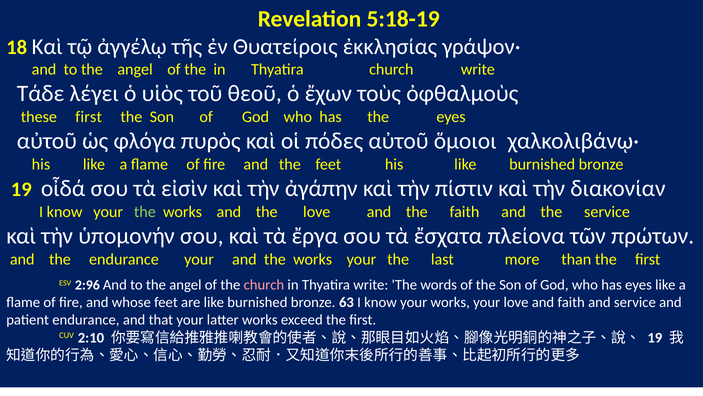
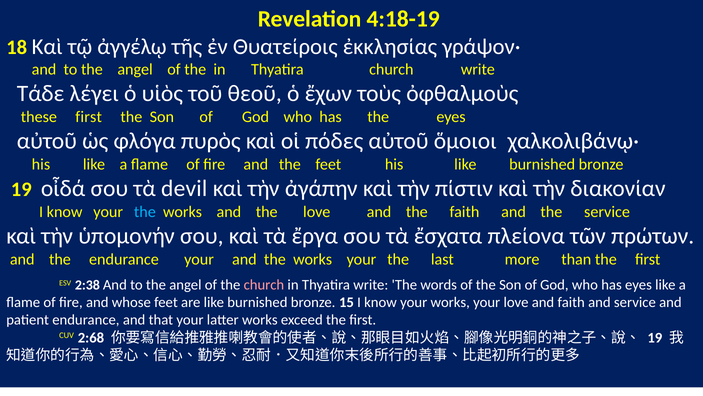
5:18-19: 5:18-19 -> 4:18-19 (403, 19)
εἰσὶν: εἰσὶν -> devil (184, 189)
the colour: light green -> light blue (145, 212)
2:96: 2:96 -> 2:38 (87, 285)
63: 63 -> 15 (346, 303)
2:10: 2:10 -> 2:68 (91, 338)
